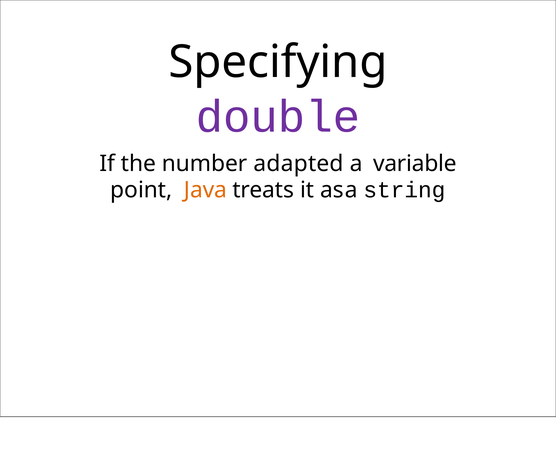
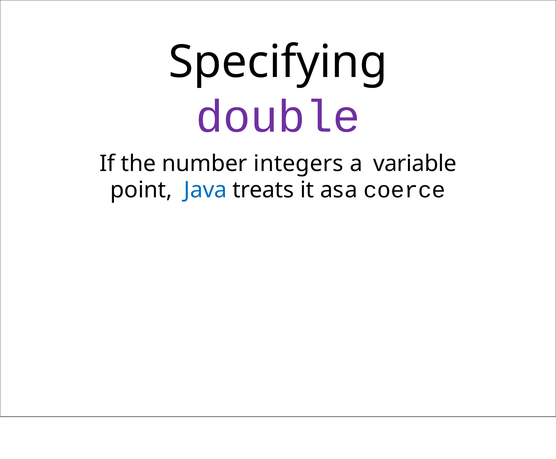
adapted: adapted -> integers (299, 164)
Java colour: orange -> blue (205, 190)
string: string -> coerce (405, 190)
